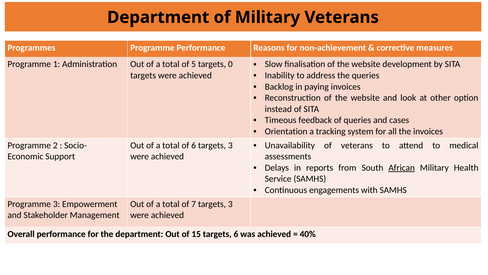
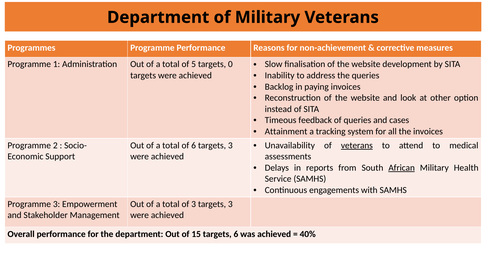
Orientation: Orientation -> Attainment (286, 131)
veterans underline: none -> present (357, 145)
7: 7 -> 3 (194, 204)
